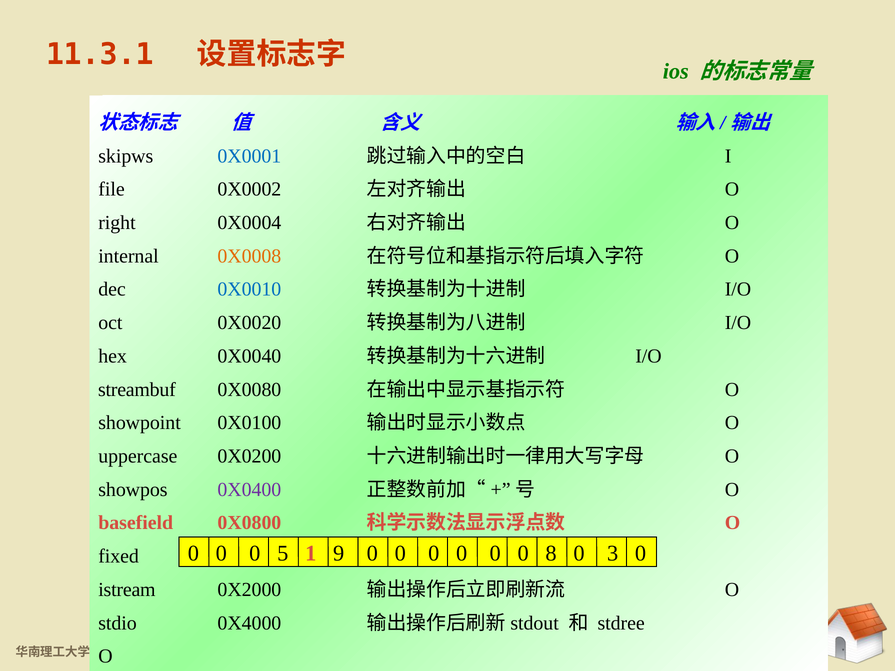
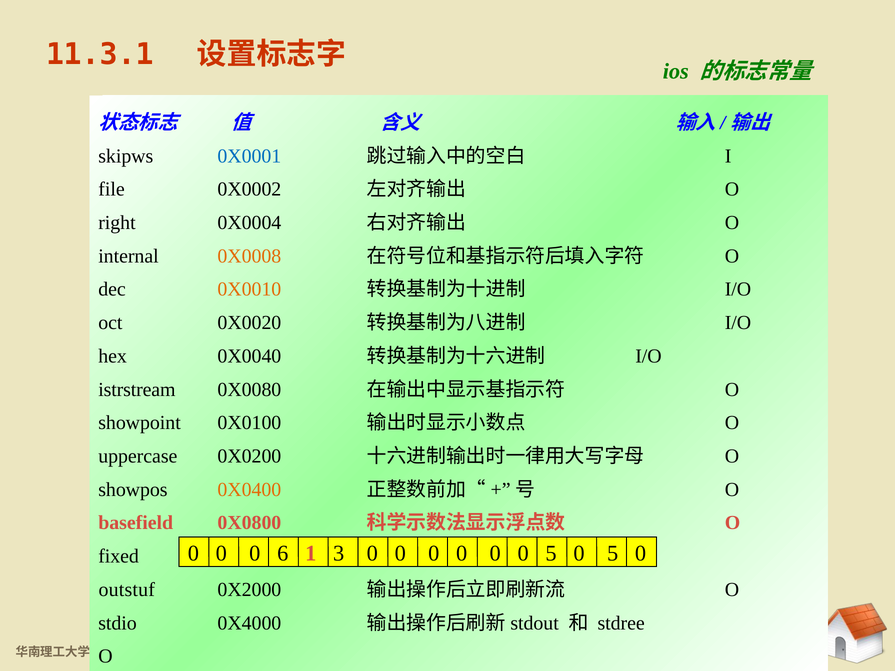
0X0010 colour: blue -> orange (249, 289)
streambuf: streambuf -> istrstream (137, 390)
0X0400 colour: purple -> orange (249, 490)
5: 5 -> 6 (283, 553)
9: 9 -> 3 (339, 553)
8: 8 -> 5 (551, 553)
3: 3 -> 5 (613, 553)
istream: istream -> outstuf (127, 590)
